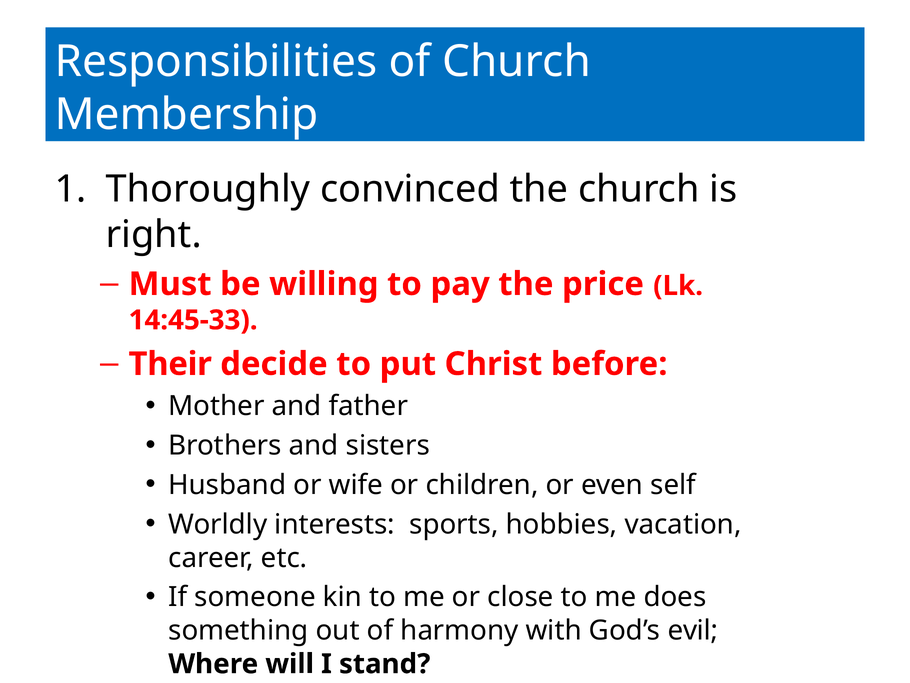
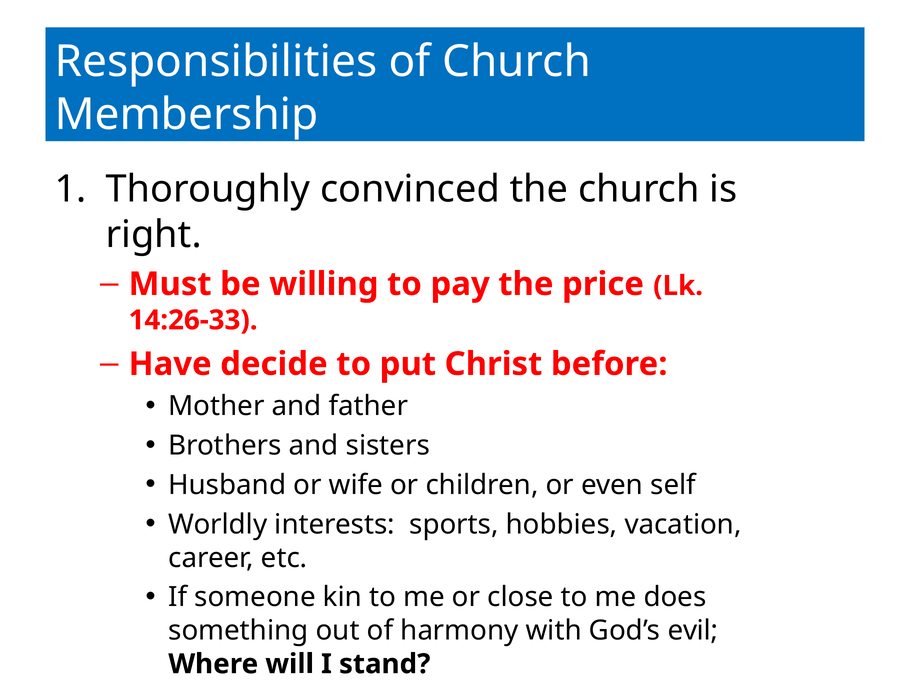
14:45-33: 14:45-33 -> 14:26-33 (193, 320)
Their: Their -> Have (170, 364)
